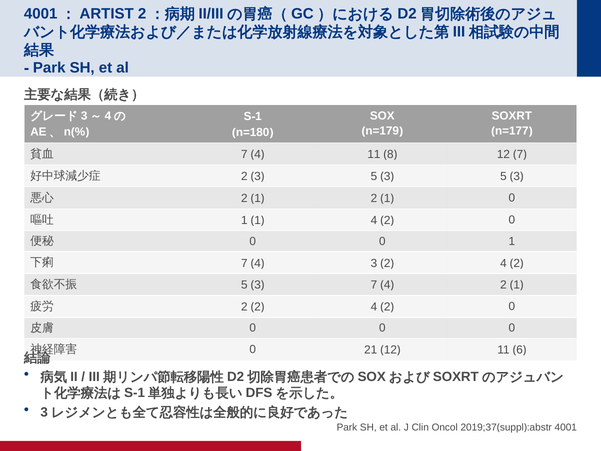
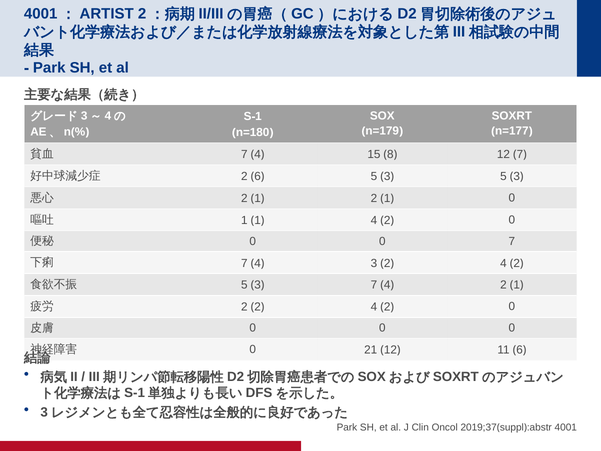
11: 11 -> 15 (374, 154)
3: 3 -> 6 (258, 176)
0 1: 1 -> 7 (512, 241)
